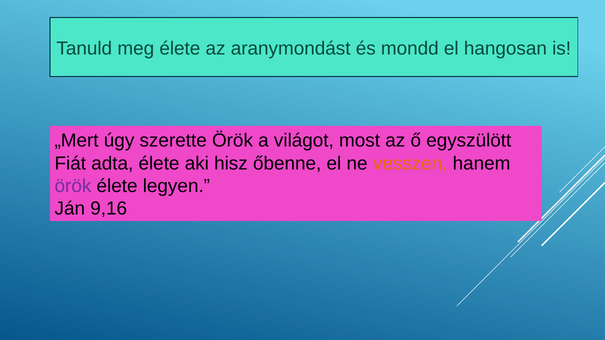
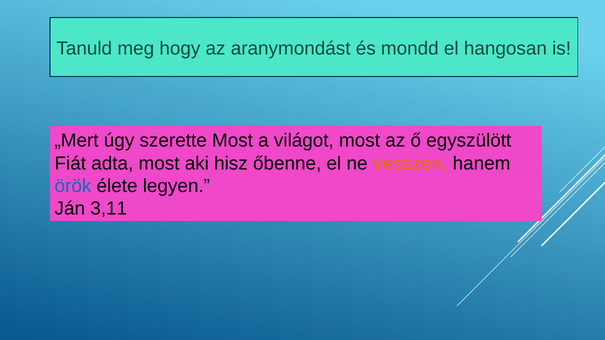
meg élete: élete -> hogy (180, 48)
szerette Örök: Örök -> Most (232, 141)
adta élete: élete -> most (159, 164)
örök colour: purple -> blue (73, 186)
9,16: 9,16 -> 3,11 (109, 209)
